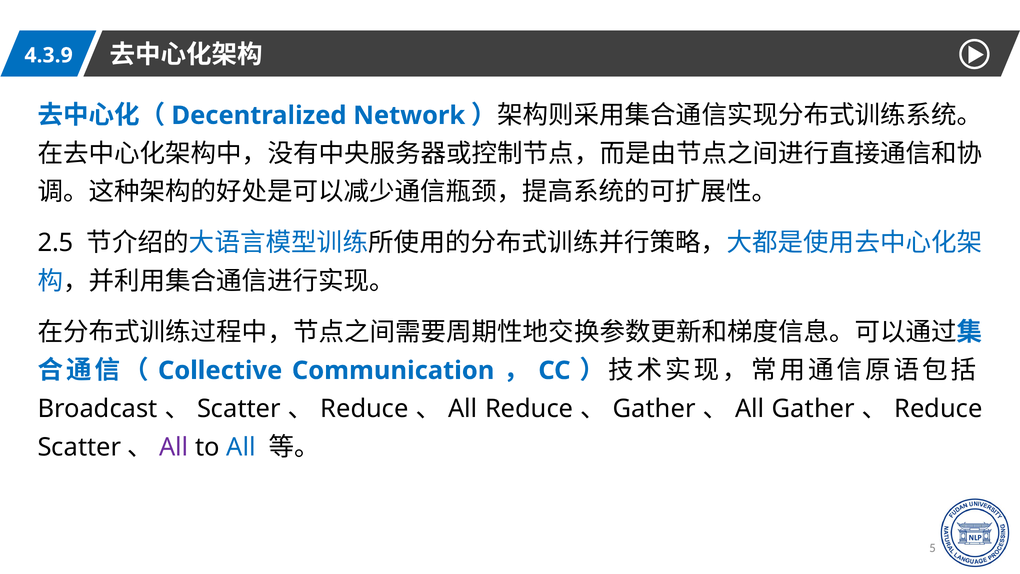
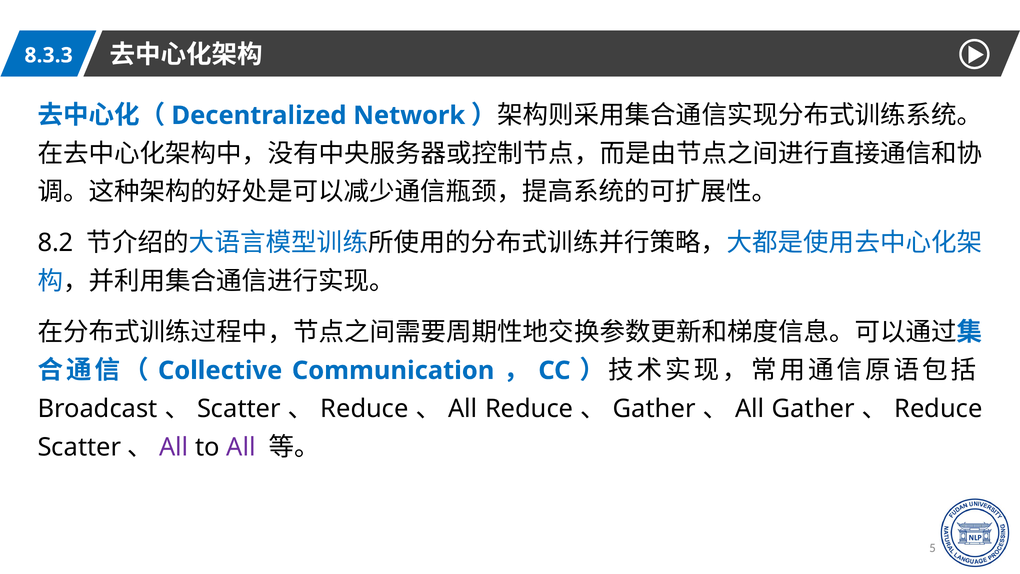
4.3.9: 4.3.9 -> 8.3.3 (49, 55)
2.5: 2.5 -> 8.2 (56, 243)
All colour: blue -> purple (241, 447)
